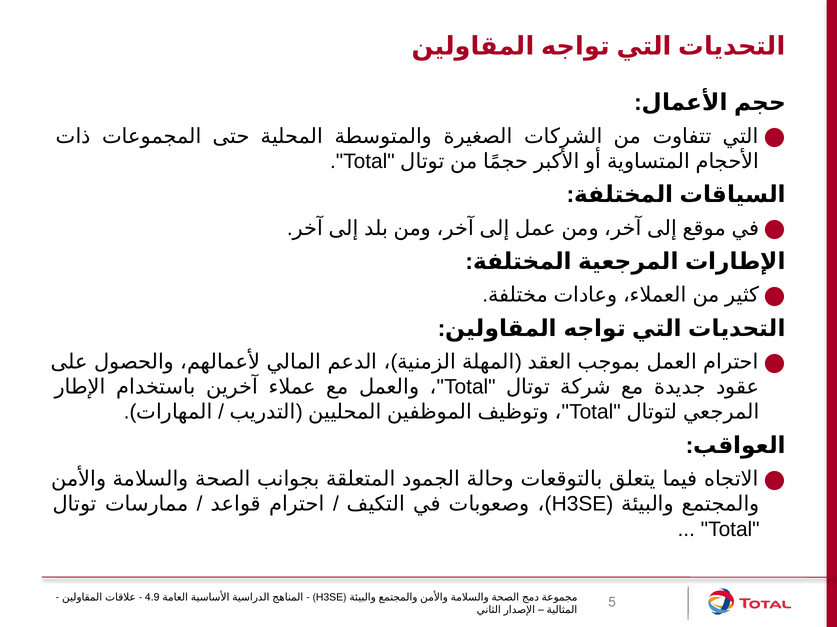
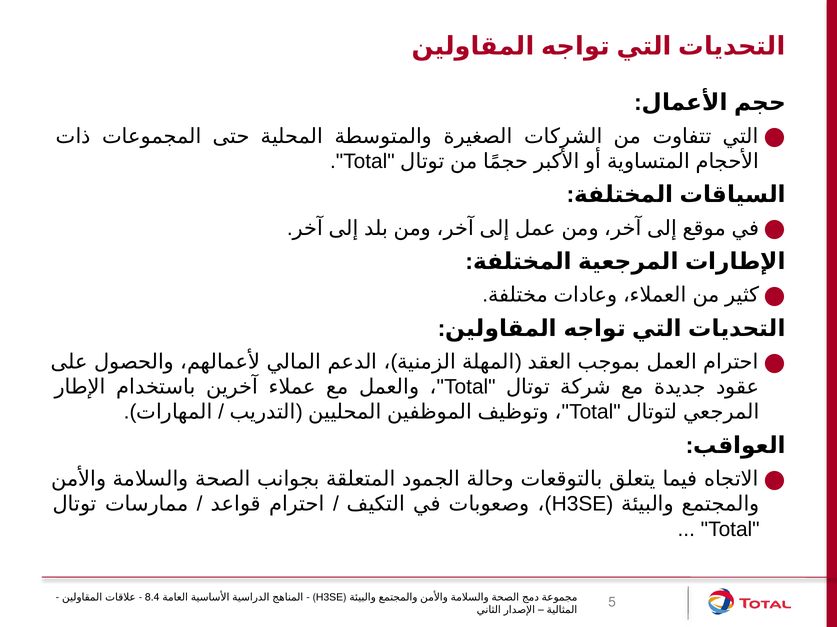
4.9: 4.9 -> 8.4 (152, 598)
